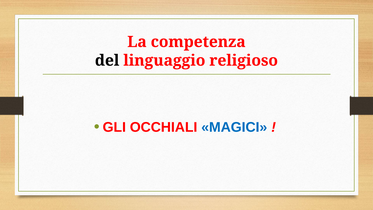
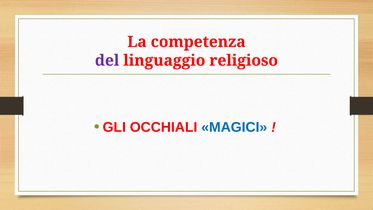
del colour: black -> purple (107, 60)
